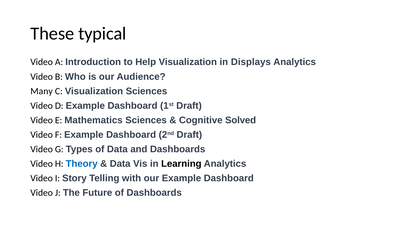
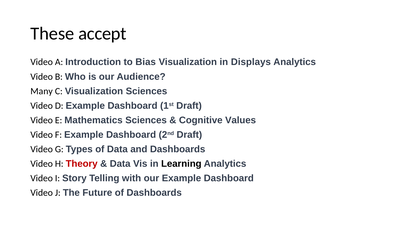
typical: typical -> accept (102, 34)
Help: Help -> Bias (146, 62)
Solved: Solved -> Values (241, 120)
Theory colour: blue -> red (82, 163)
